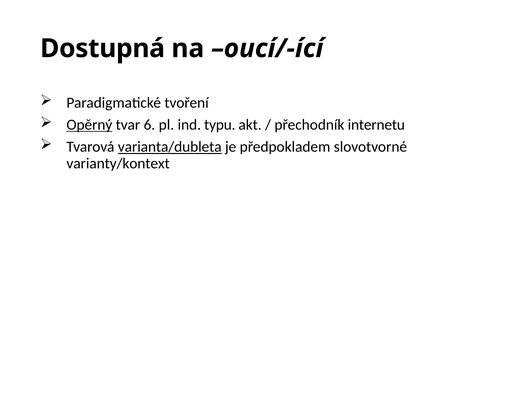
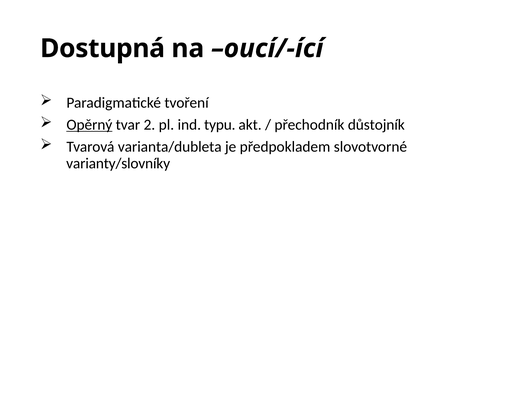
6: 6 -> 2 (149, 125)
internetu: internetu -> důstojník (376, 125)
varianta/dubleta underline: present -> none (170, 147)
varianty/kontext: varianty/kontext -> varianty/slovníky (118, 163)
